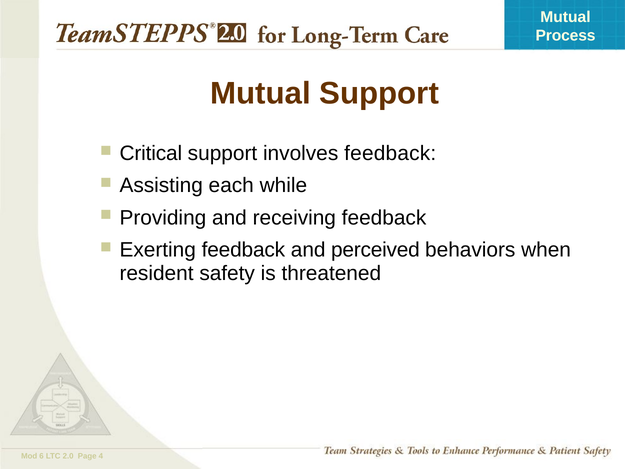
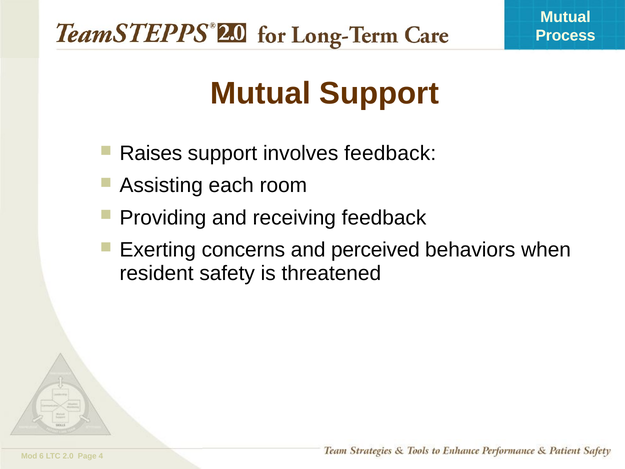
Critical: Critical -> Raises (151, 153)
while: while -> room (283, 185)
Exerting feedback: feedback -> concerns (243, 250)
